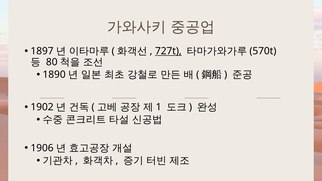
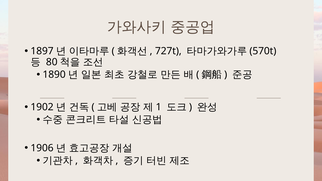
727t underline: present -> none (168, 51)
